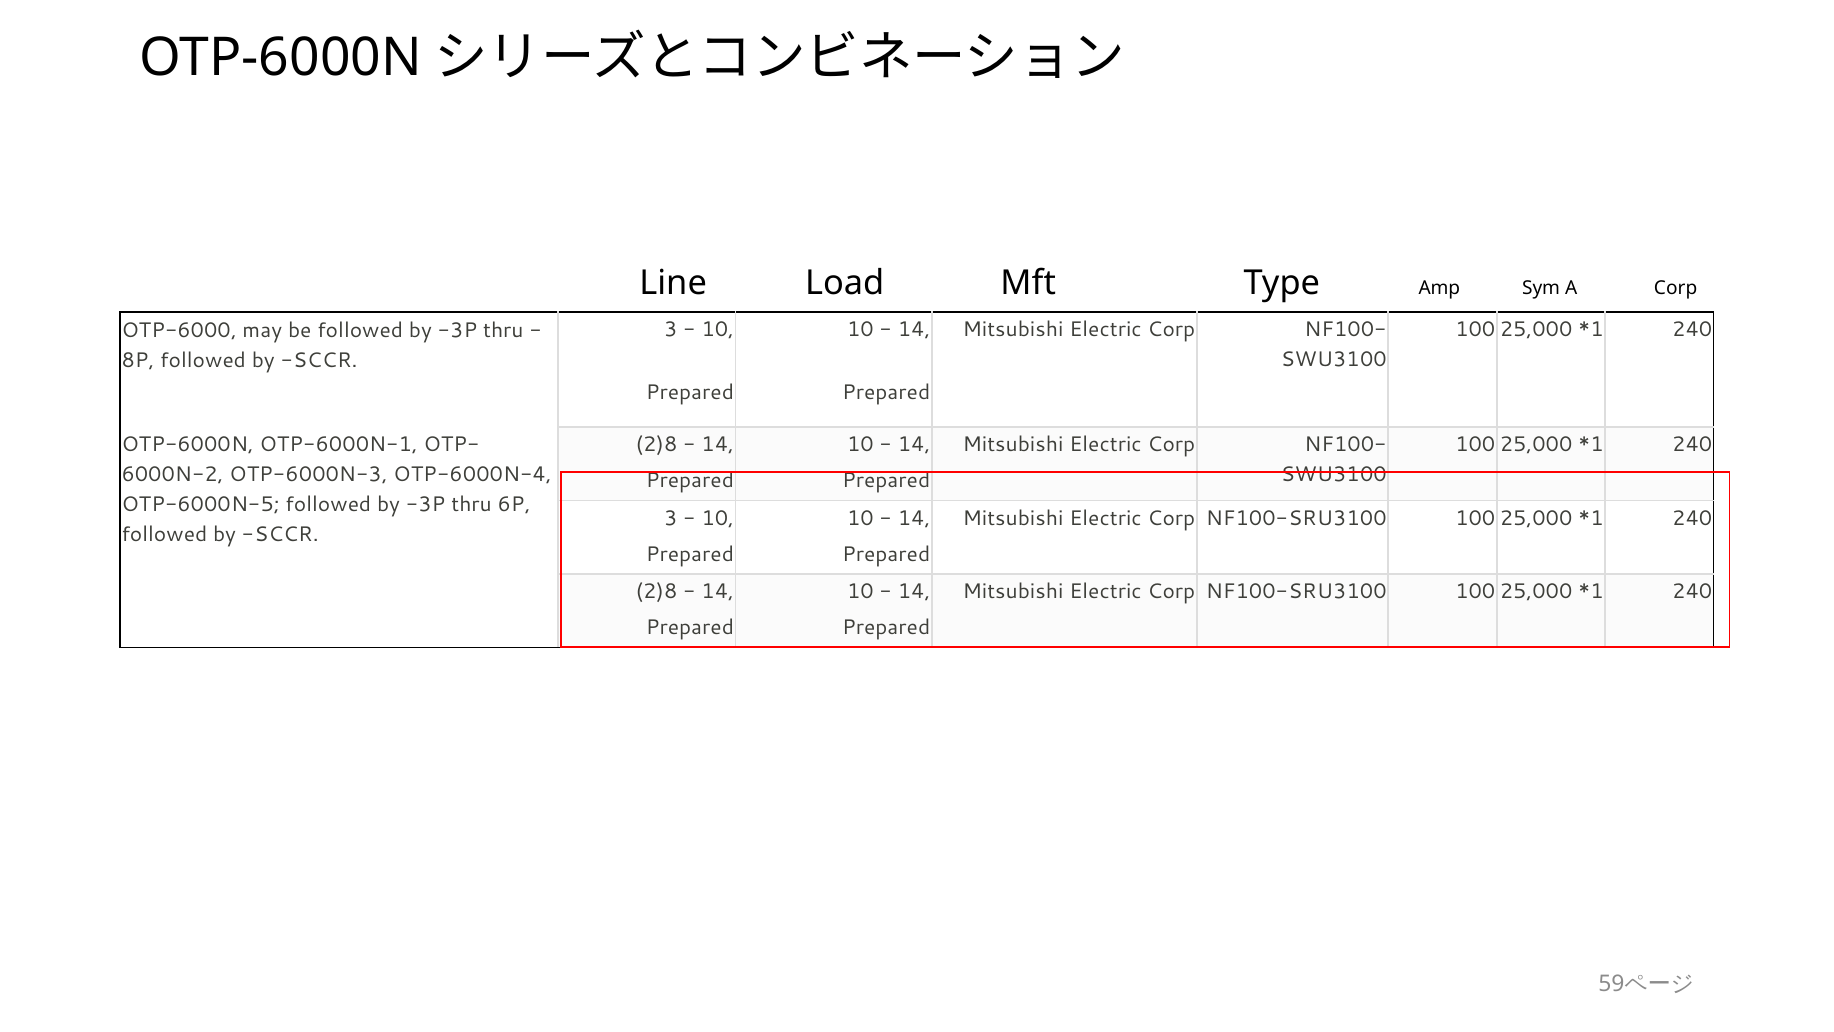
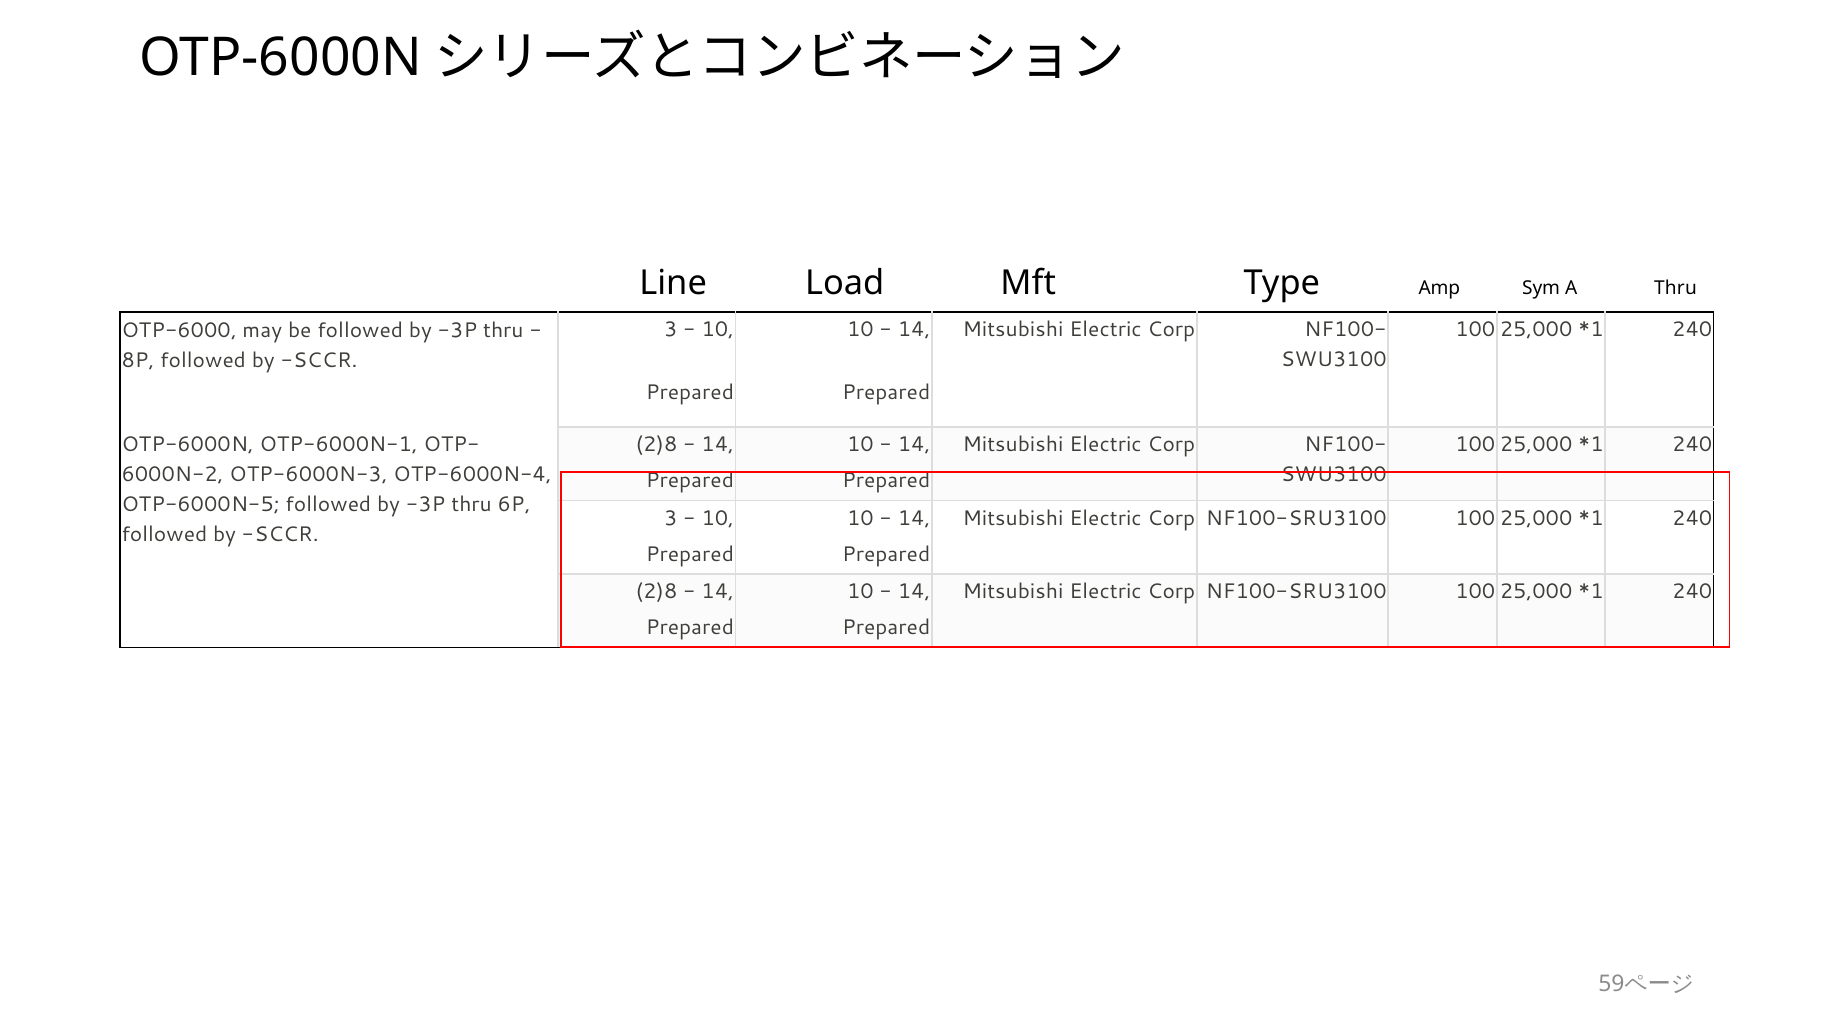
A Corp: Corp -> Thru (1676, 288)
